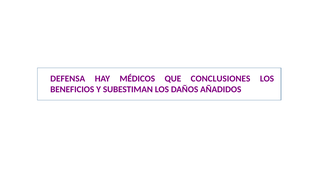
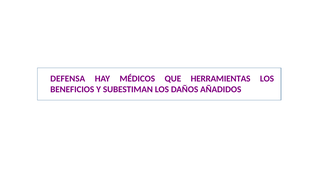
CONCLUSIONES: CONCLUSIONES -> HERRAMIENTAS (221, 79)
